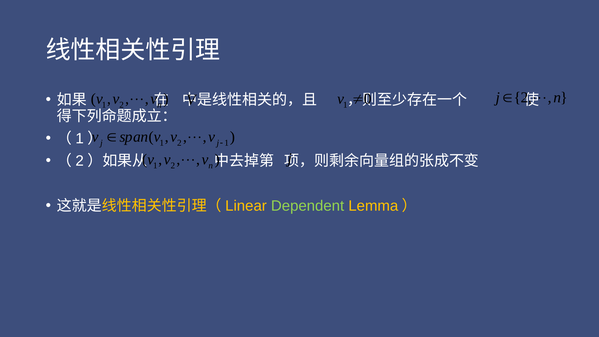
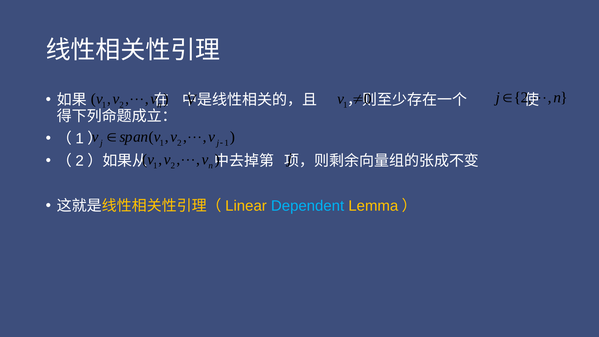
Dependent colour: light green -> light blue (308, 206)
